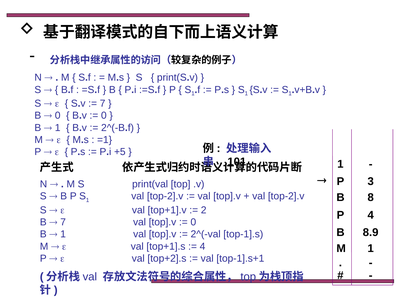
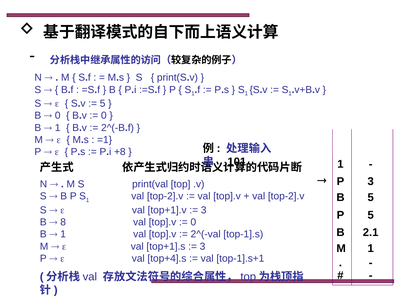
7: 7 -> 5 (103, 103)
+5: +5 -> +8 (120, 152)
B 8: 8 -> 5 (371, 198)
2: 2 -> 3 (204, 210)
P 4: 4 -> 5 (371, 215)
7: 7 -> 8 (63, 222)
8.9: 8.9 -> 2.1 (371, 233)
4: 4 -> 3 (203, 246)
top+2].s: top+2].s -> top+4].s (167, 259)
